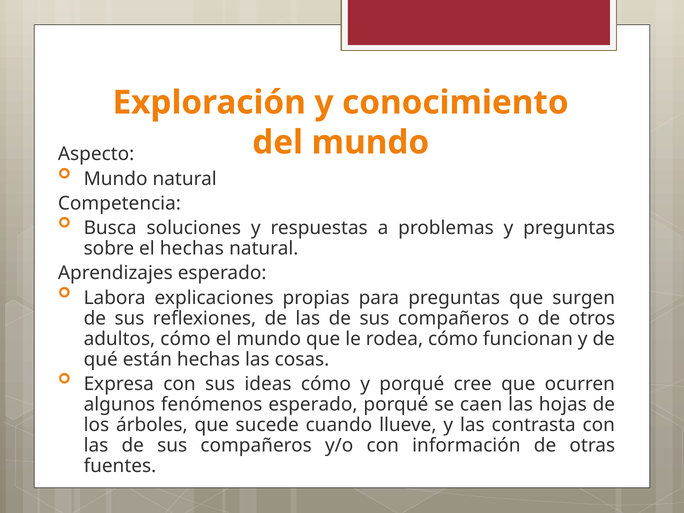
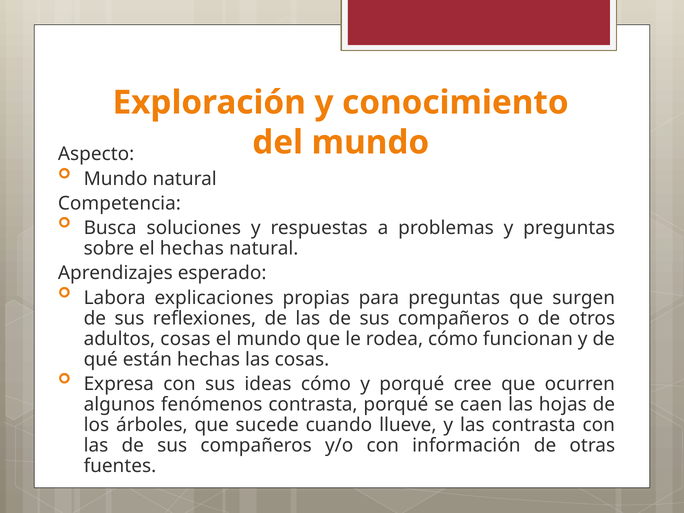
adultos cómo: cómo -> cosas (185, 339)
fenómenos esperado: esperado -> contrasta (313, 404)
